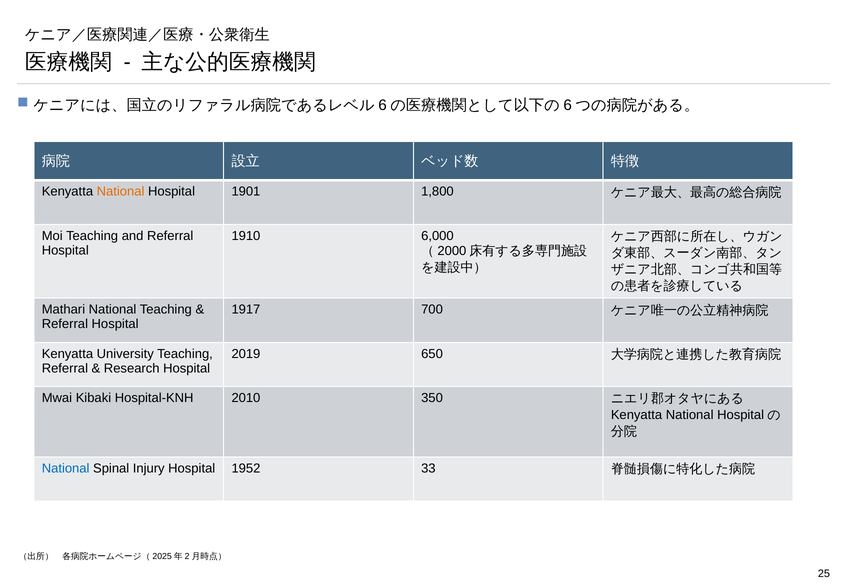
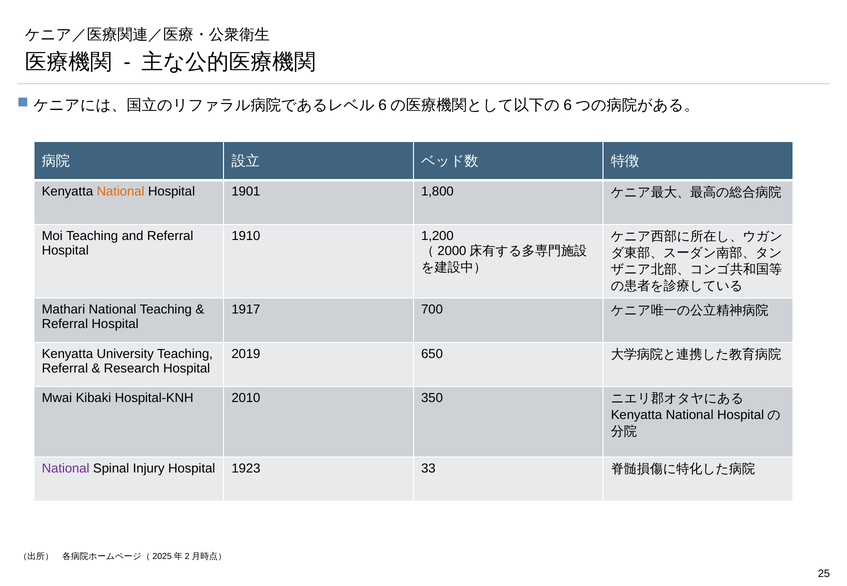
6,000: 6,000 -> 1,200 (437, 236)
National colour: blue -> purple (66, 469)
1952: 1952 -> 1923 (246, 469)
